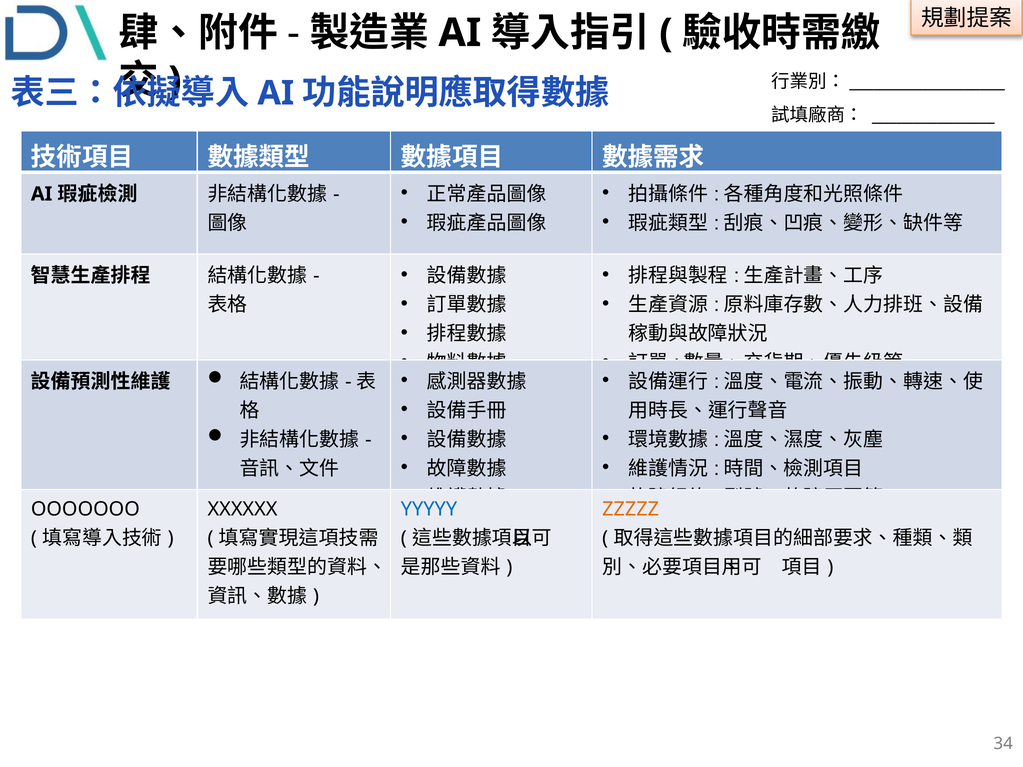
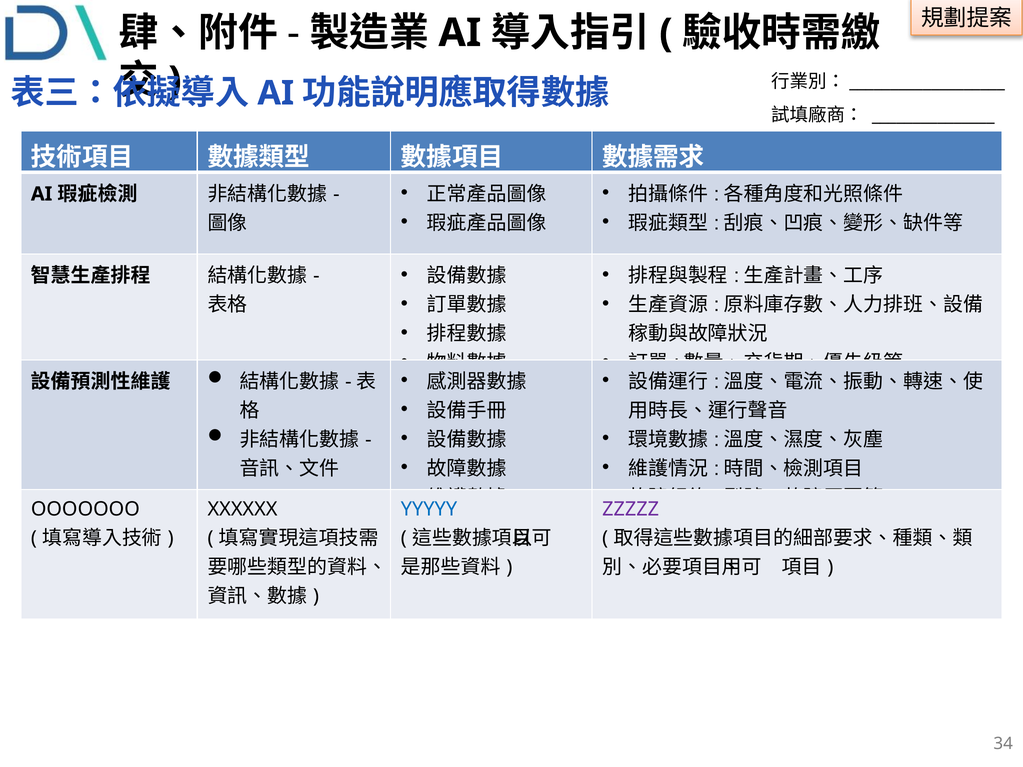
ZZZZZ colour: orange -> purple (631, 510)
